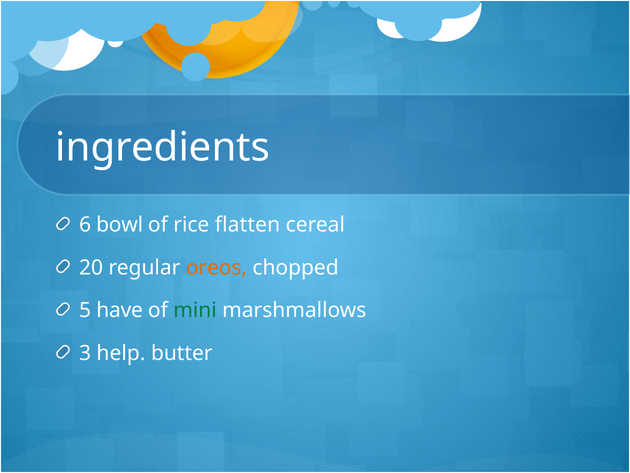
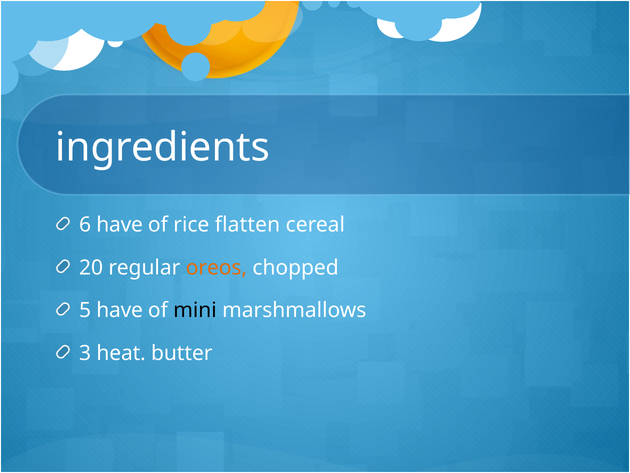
6 bowl: bowl -> have (120, 225)
mini colour: green -> black (195, 310)
help: help -> heat (121, 353)
